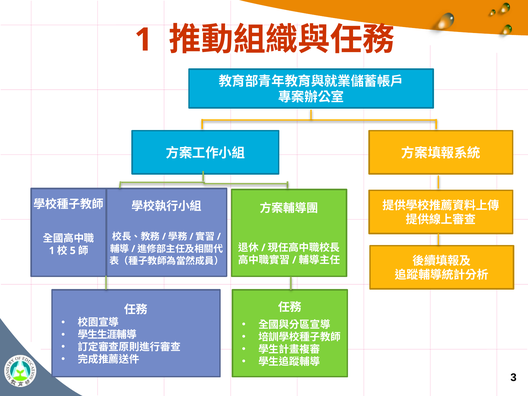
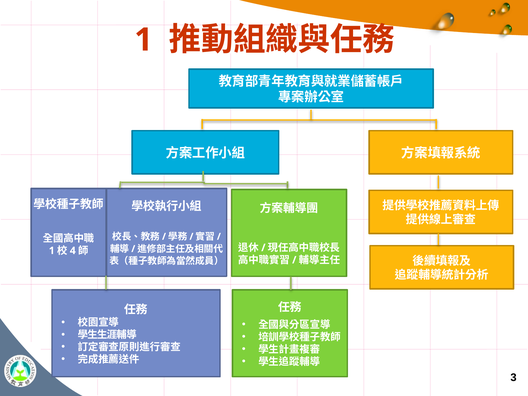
5: 5 -> 4 (73, 251)
